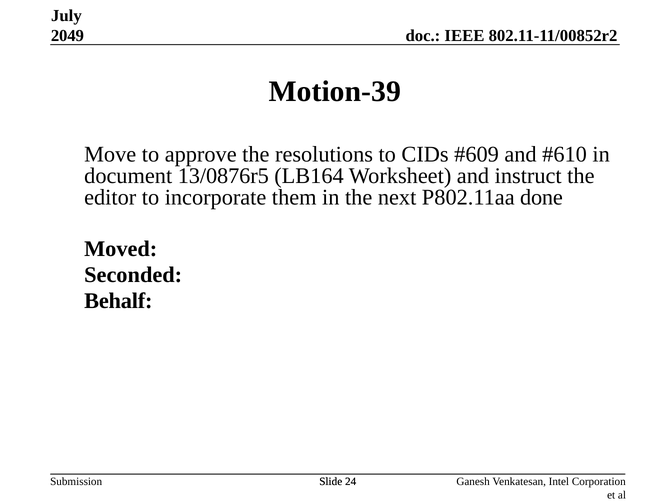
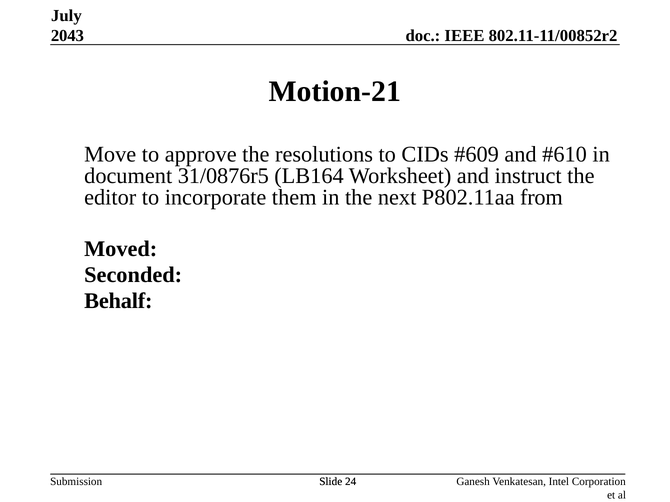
2049: 2049 -> 2043 (67, 36)
Motion-39: Motion-39 -> Motion-21 (335, 91)
13/0876r5: 13/0876r5 -> 31/0876r5 (223, 176)
done: done -> from (541, 197)
